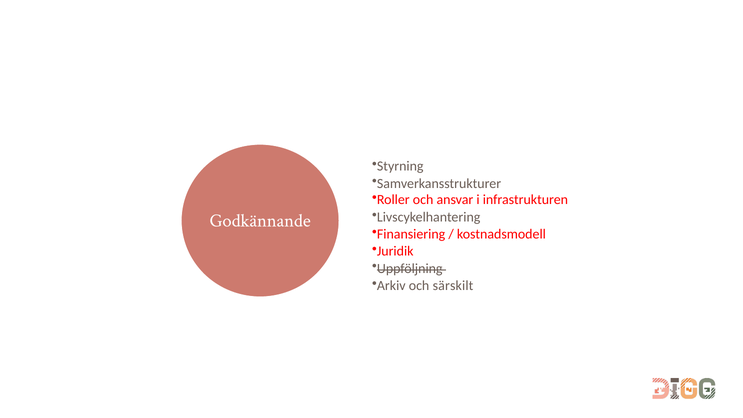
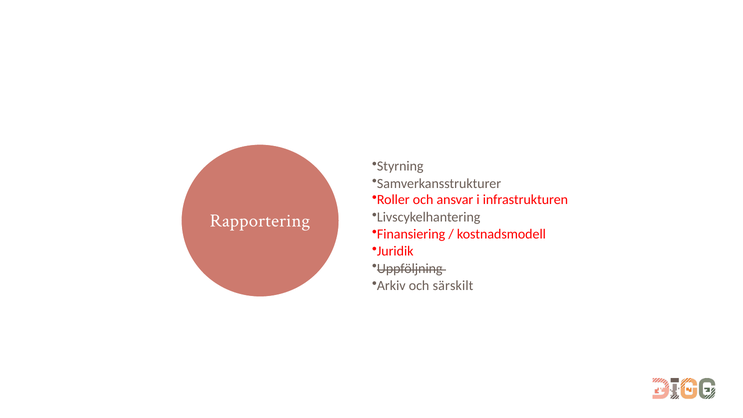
Godkännande: Godkännande -> Rapportering (260, 220)
